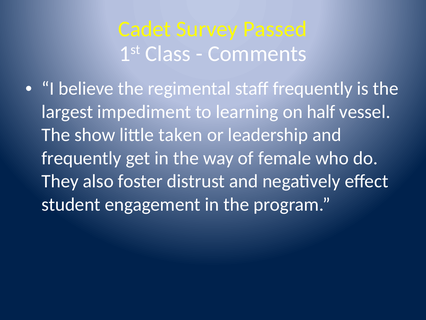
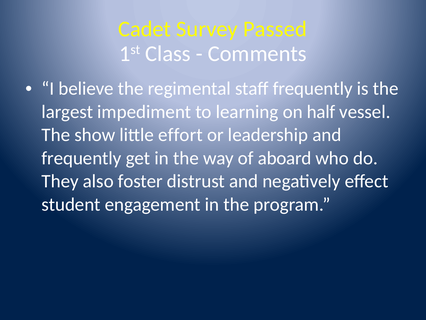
taken: taken -> effort (181, 135)
female: female -> aboard (285, 158)
